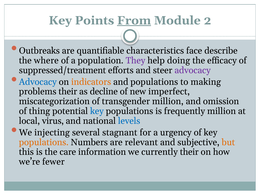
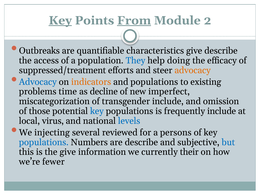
Key underline: none -> present (60, 20)
characteristics face: face -> give (194, 51)
where: where -> access (46, 60)
They colour: purple -> blue (135, 60)
advocacy colour: purple -> orange (193, 70)
making: making -> existing (206, 82)
problems their: their -> time (68, 92)
transgender million: million -> include (168, 101)
thing: thing -> those (40, 111)
frequently million: million -> include (222, 111)
stagnant: stagnant -> reviewed (120, 132)
urgency: urgency -> persons (176, 132)
populations colour: orange -> blue (44, 142)
are relevant: relevant -> describe (141, 142)
but colour: orange -> blue (228, 142)
the care: care -> give (68, 152)
